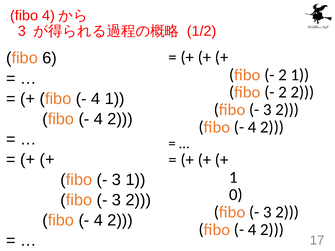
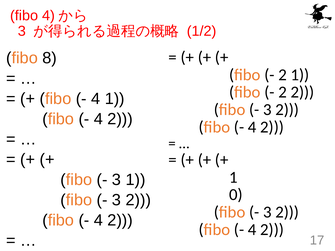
6: 6 -> 8 (50, 58)
